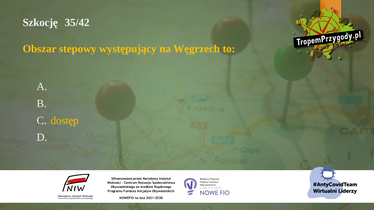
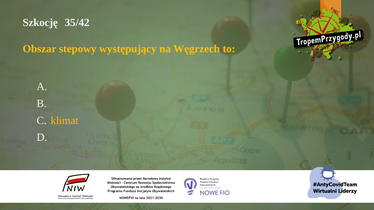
dostęp: dostęp -> klimat (65, 121)
